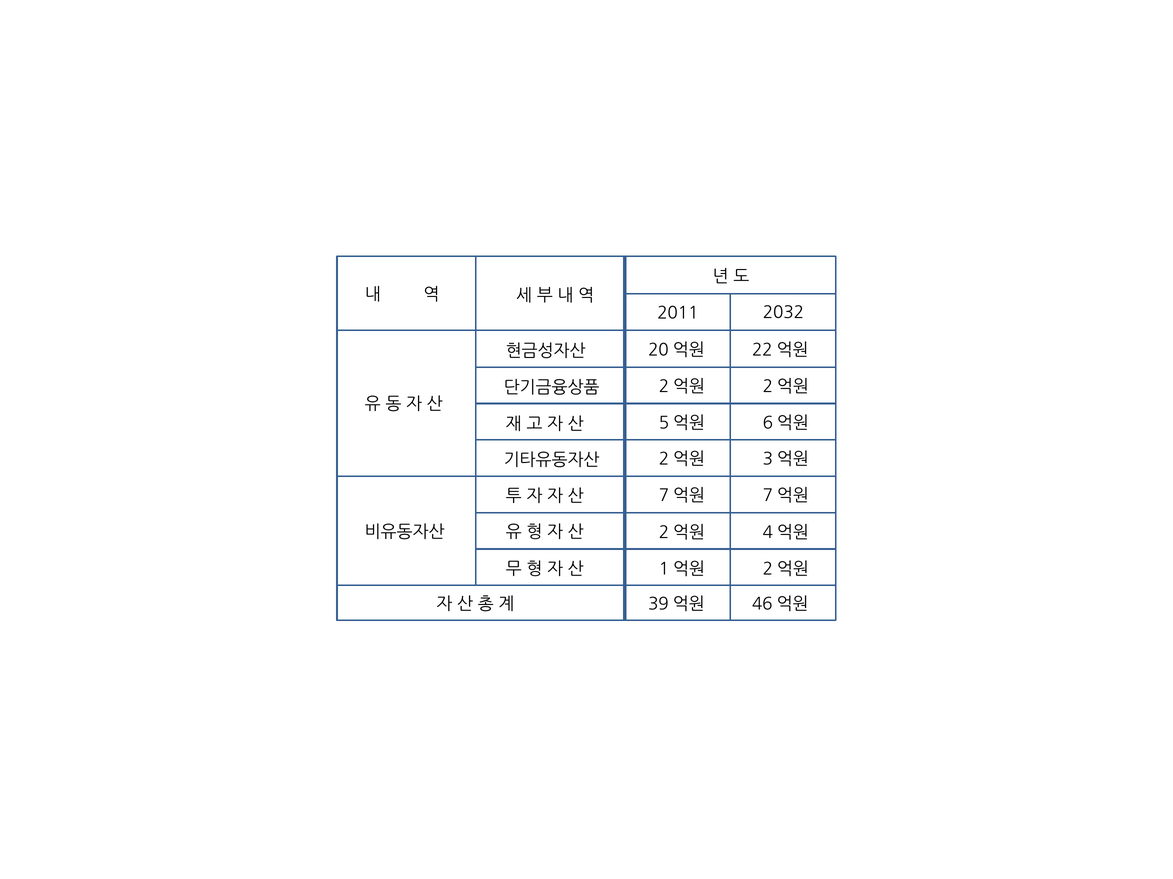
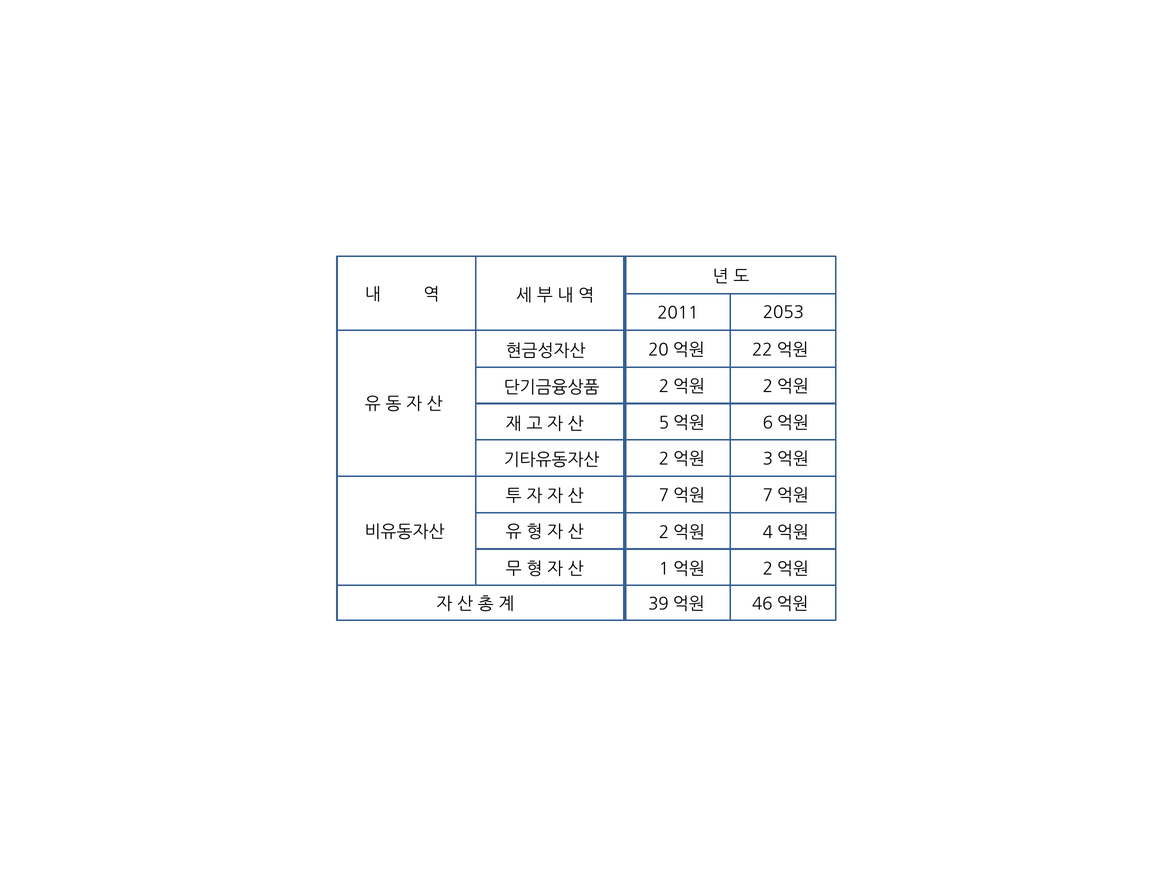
2032: 2032 -> 2053 (783, 313)
